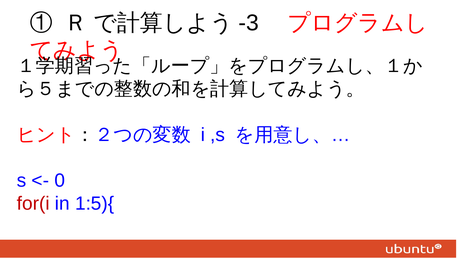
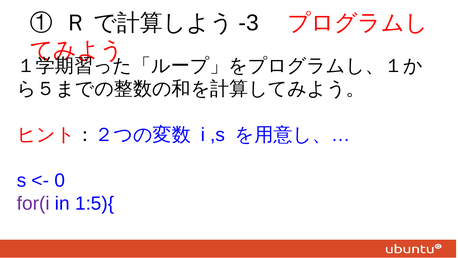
for(i colour: red -> purple (33, 203)
